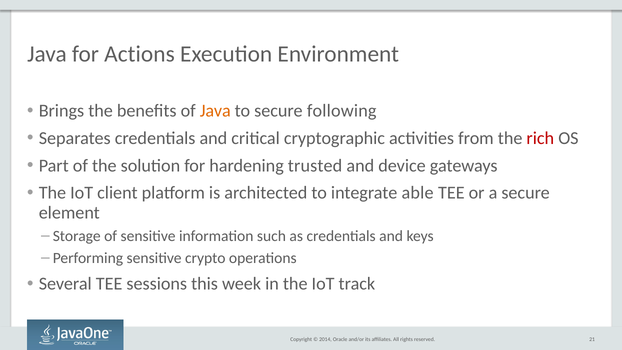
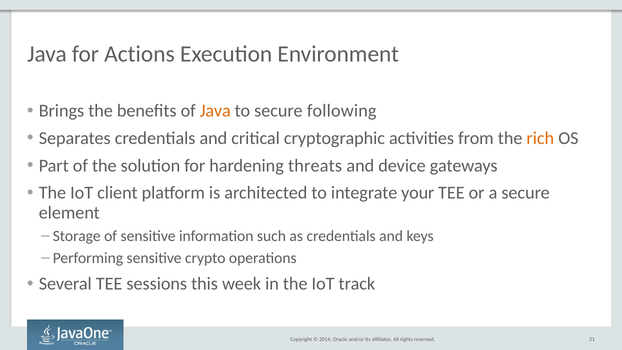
rich colour: red -> orange (540, 138)
trusted: trusted -> threats (315, 166)
able: able -> your (418, 193)
